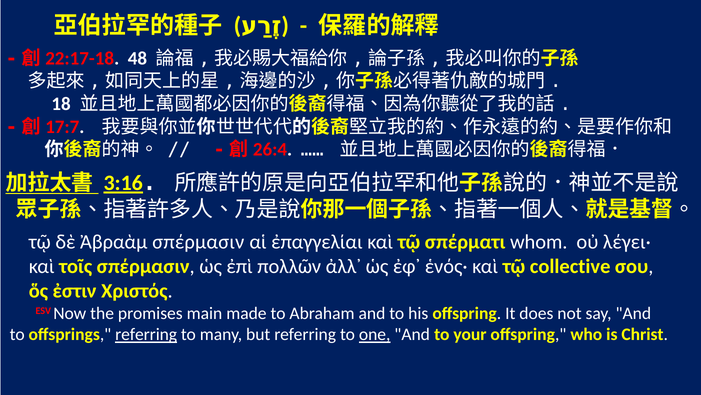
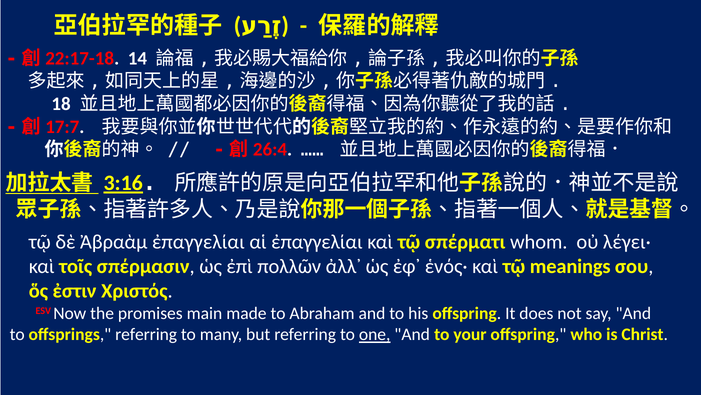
48: 48 -> 14 (137, 58)
Ἀβραὰμ σπέρμασιν: σπέρμασιν -> ἐπαγγελίαι (198, 241)
collective: collective -> meanings (570, 266)
referring underline: present -> none (146, 334)
